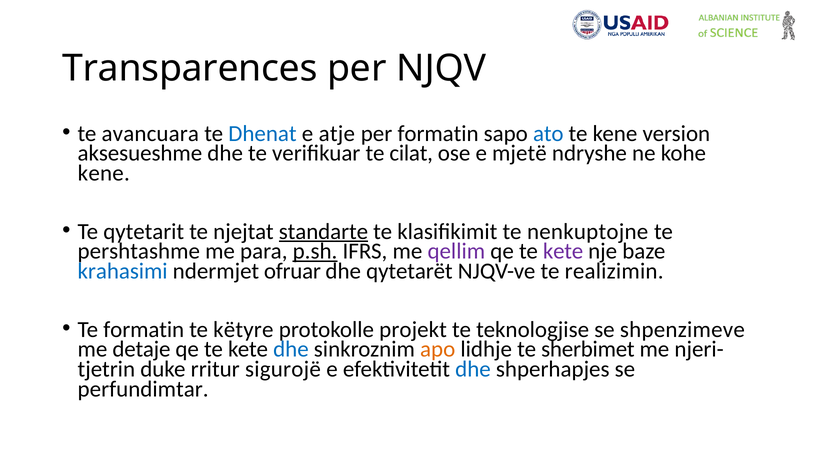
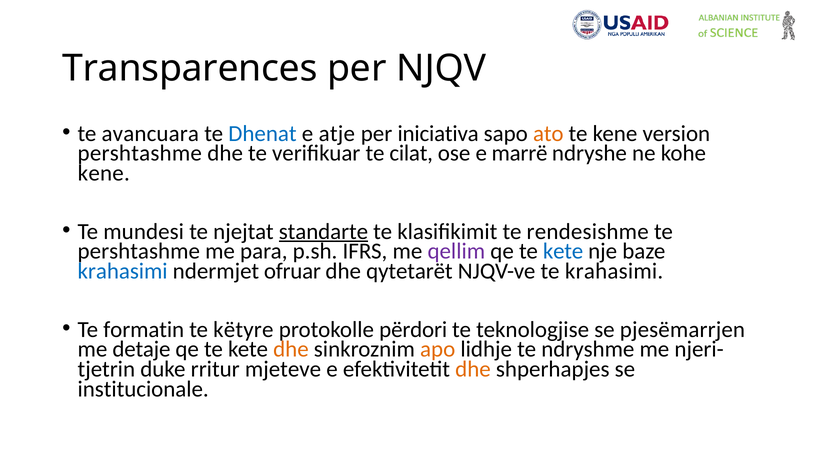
per formatin: formatin -> iniciativa (438, 134)
ato colour: blue -> orange (548, 134)
aksesueshme: aksesueshme -> pershtashme (140, 154)
mjetë: mjetë -> marrë (520, 154)
qytetarit: qytetarit -> mundesi (144, 232)
nenkuptojne: nenkuptojne -> rendesishme (588, 232)
p.sh underline: present -> none (315, 252)
kete colour: purple -> blue (563, 252)
te realizimin: realizimin -> krahasimi (614, 272)
projekt: projekt -> përdori (413, 330)
shpenzimeve: shpenzimeve -> pjesëmarrjen (682, 330)
dhe colour: blue -> orange (291, 350)
sherbimet: sherbimet -> ndryshme (588, 350)
sigurojë: sigurojë -> mjeteve (283, 370)
dhe colour: blue -> orange (473, 370)
perfundimtar: perfundimtar -> institucionale (143, 389)
